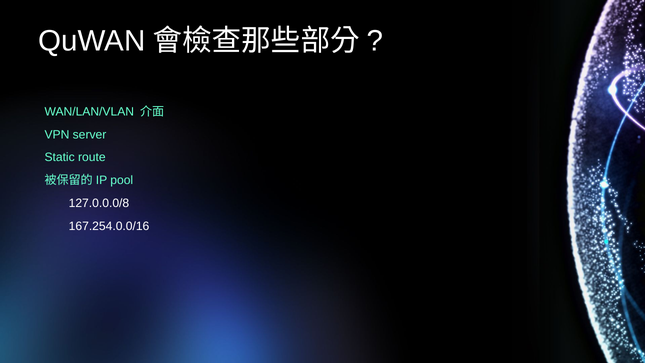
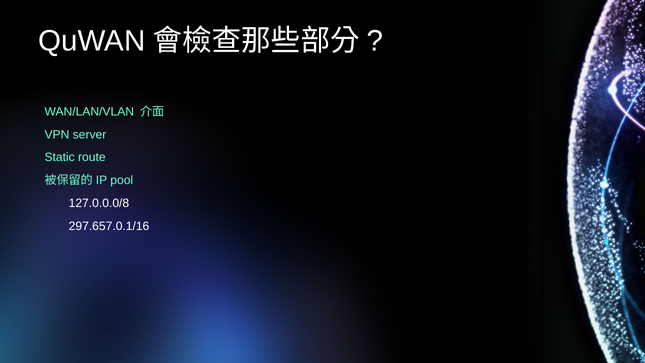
167.254.0.0/16: 167.254.0.0/16 -> 297.657.0.1/16 (109, 226)
